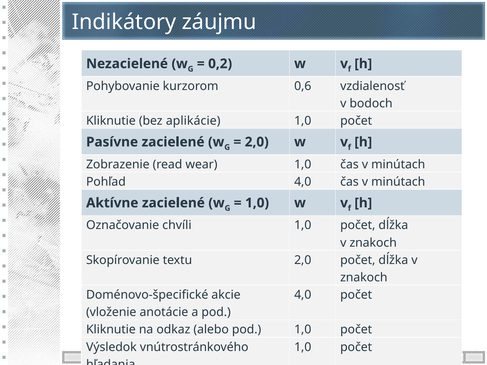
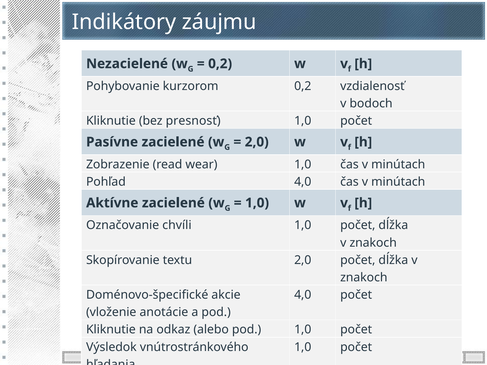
kurzorom 0,6: 0,6 -> 0,2 (303, 86)
aplikácie: aplikácie -> presnosť (193, 121)
